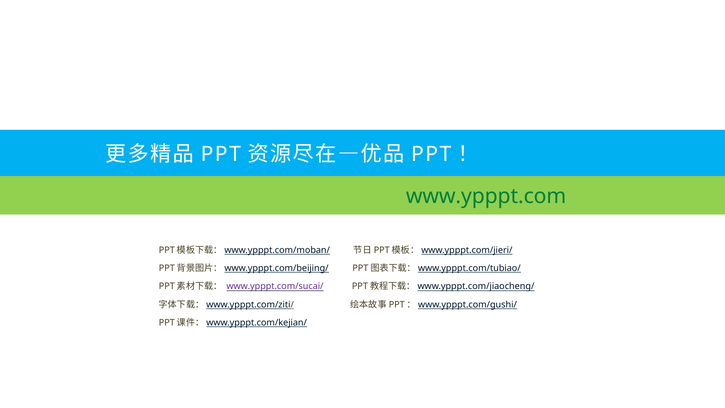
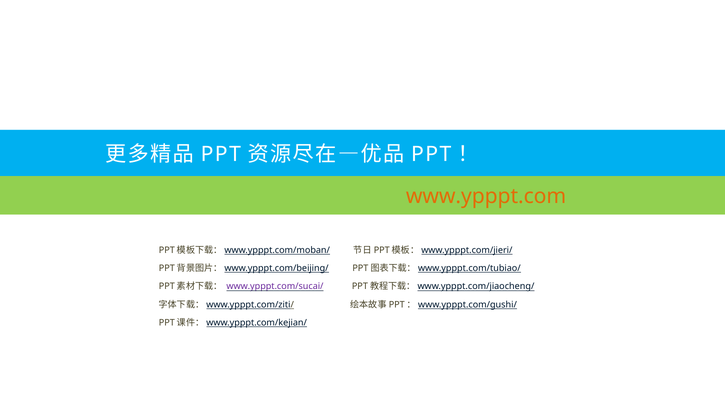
www.ypppt.com colour: green -> orange (486, 196)
